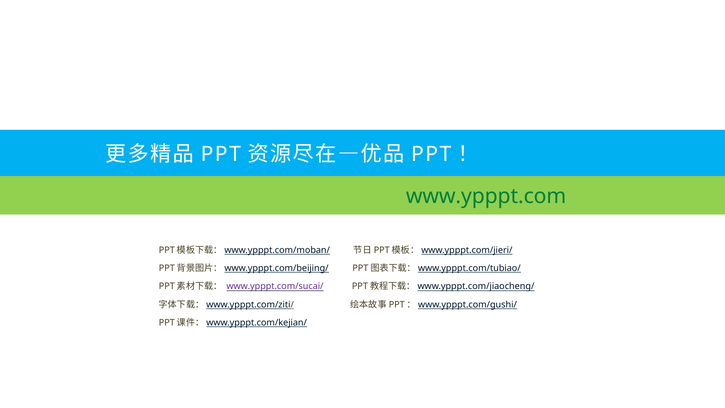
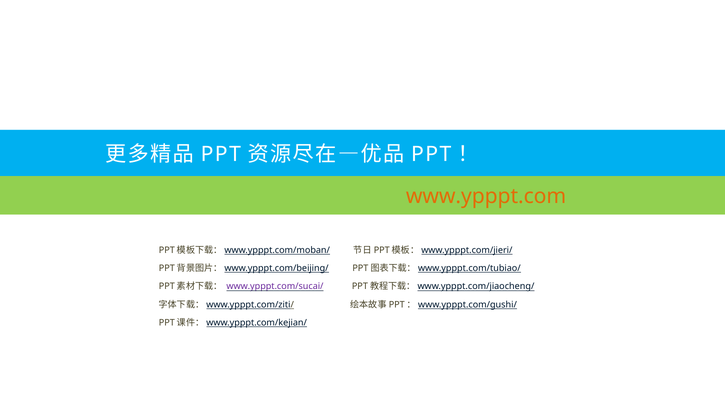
www.ypppt.com colour: green -> orange (486, 196)
